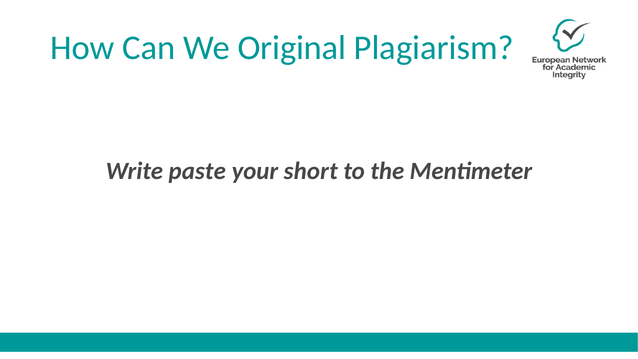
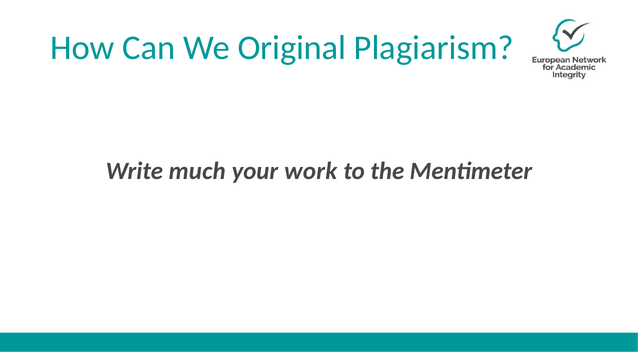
paste: paste -> much (197, 171)
short: short -> work (311, 171)
